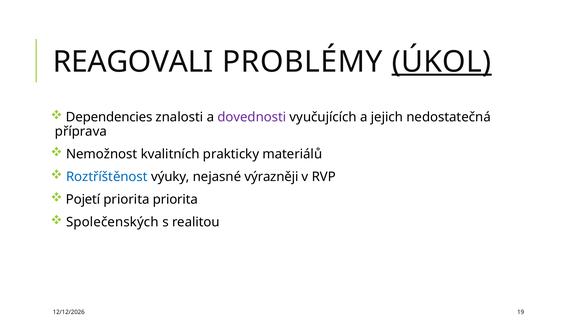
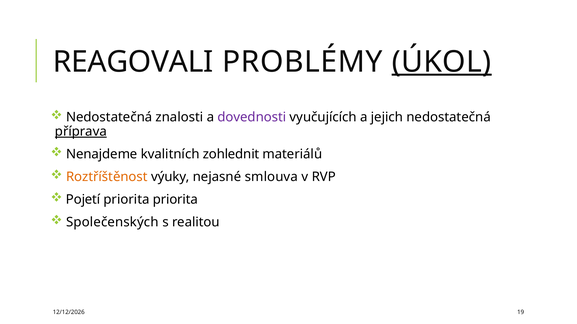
Dependencies: Dependencies -> Nedostatečná (109, 117)
příprava underline: none -> present (81, 132)
Nemožnost: Nemožnost -> Nenajdeme (102, 154)
prakticky: prakticky -> zohlednit (231, 154)
Roztříštěnost colour: blue -> orange (107, 177)
výrazněji: výrazněji -> smlouva (271, 177)
